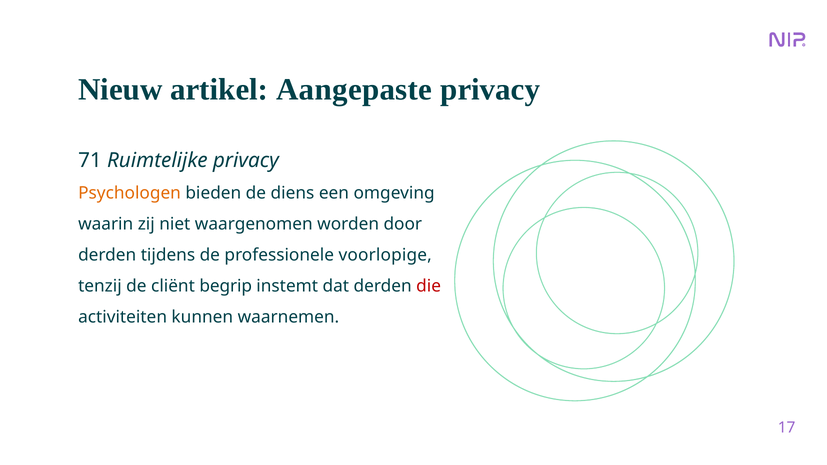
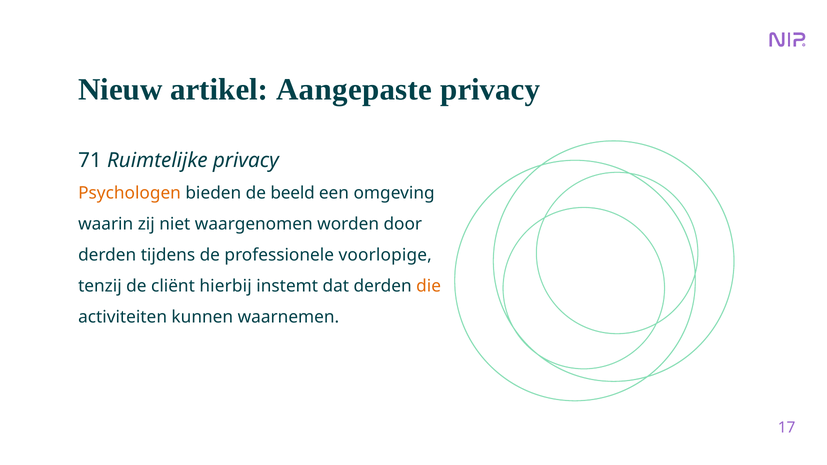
diens: diens -> beeld (293, 193)
begrip: begrip -> hierbij (226, 286)
die colour: red -> orange (429, 286)
